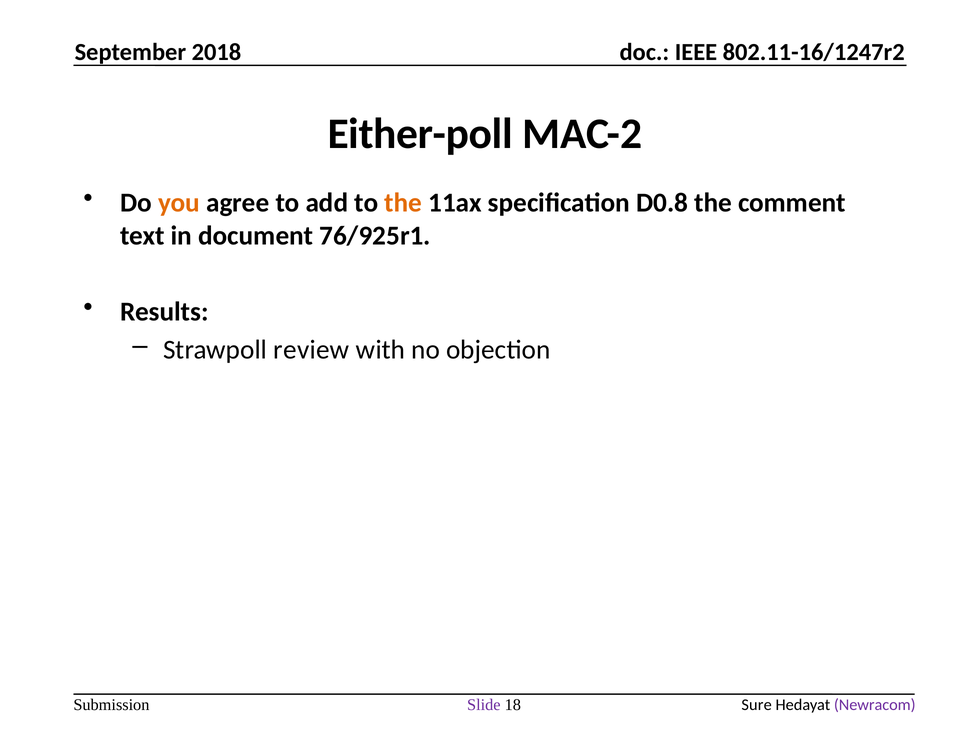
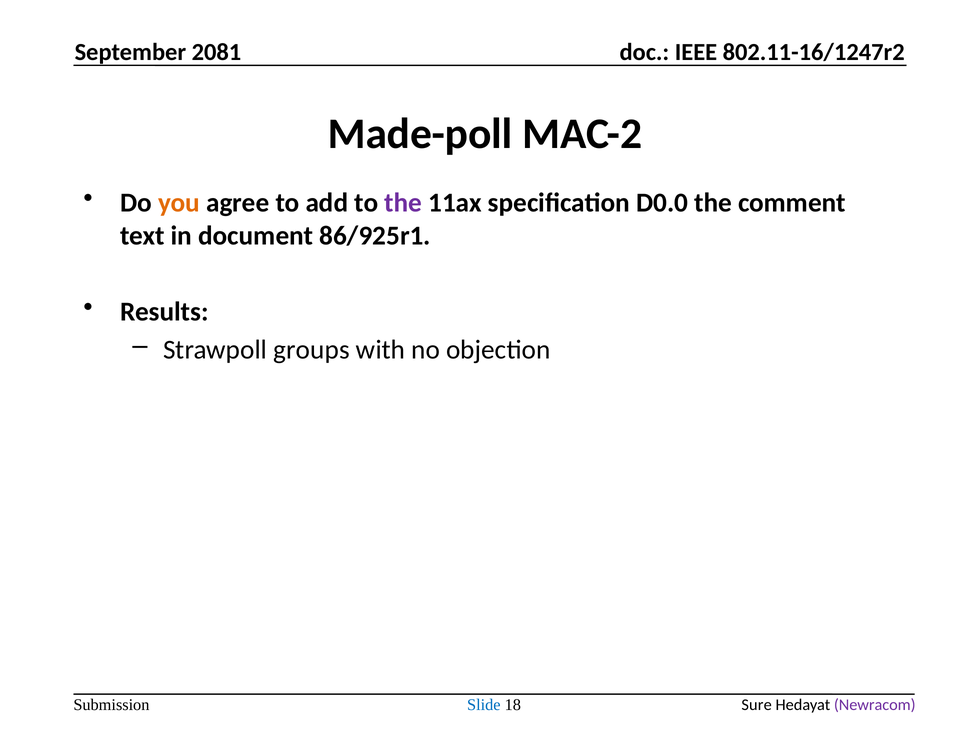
2018: 2018 -> 2081 (216, 52)
Either-poll: Either-poll -> Made-poll (420, 134)
the colour: orange -> purple (403, 203)
D0.8: D0.8 -> D0.0 (662, 203)
76/925r1: 76/925r1 -> 86/925r1 (375, 236)
review: review -> groups (311, 350)
Slide colour: purple -> blue (484, 705)
